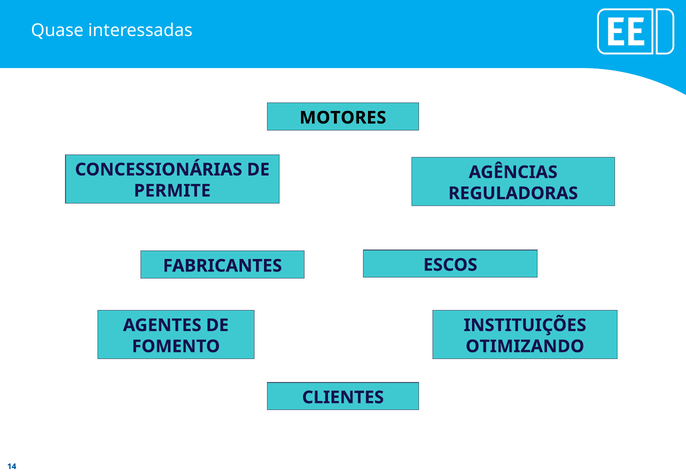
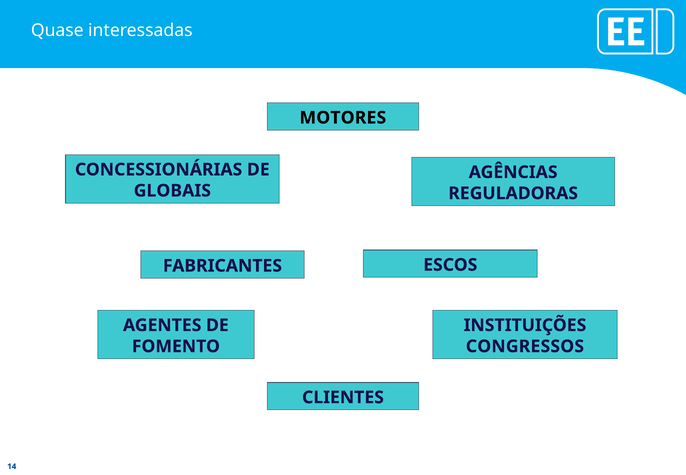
PERMITE: PERMITE -> GLOBAIS (172, 191)
OTIMIZANDO: OTIMIZANDO -> CONGRESSOS (525, 346)
